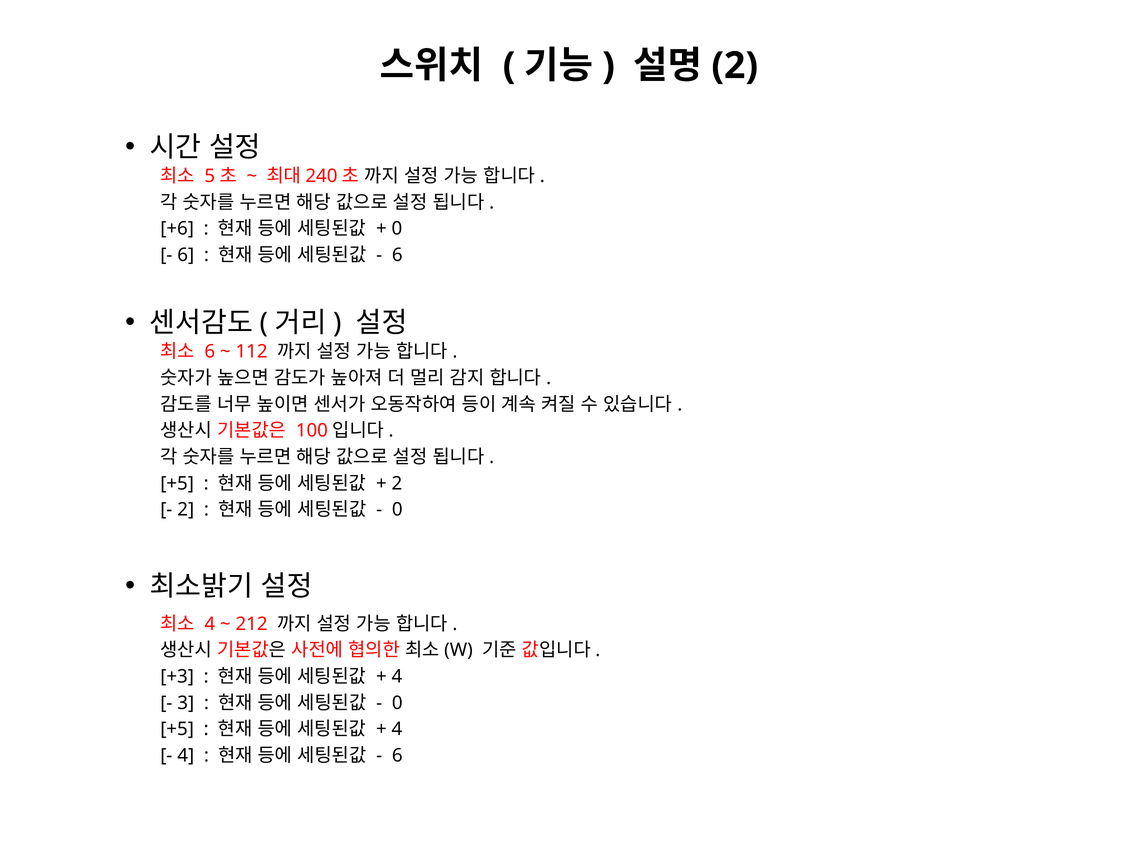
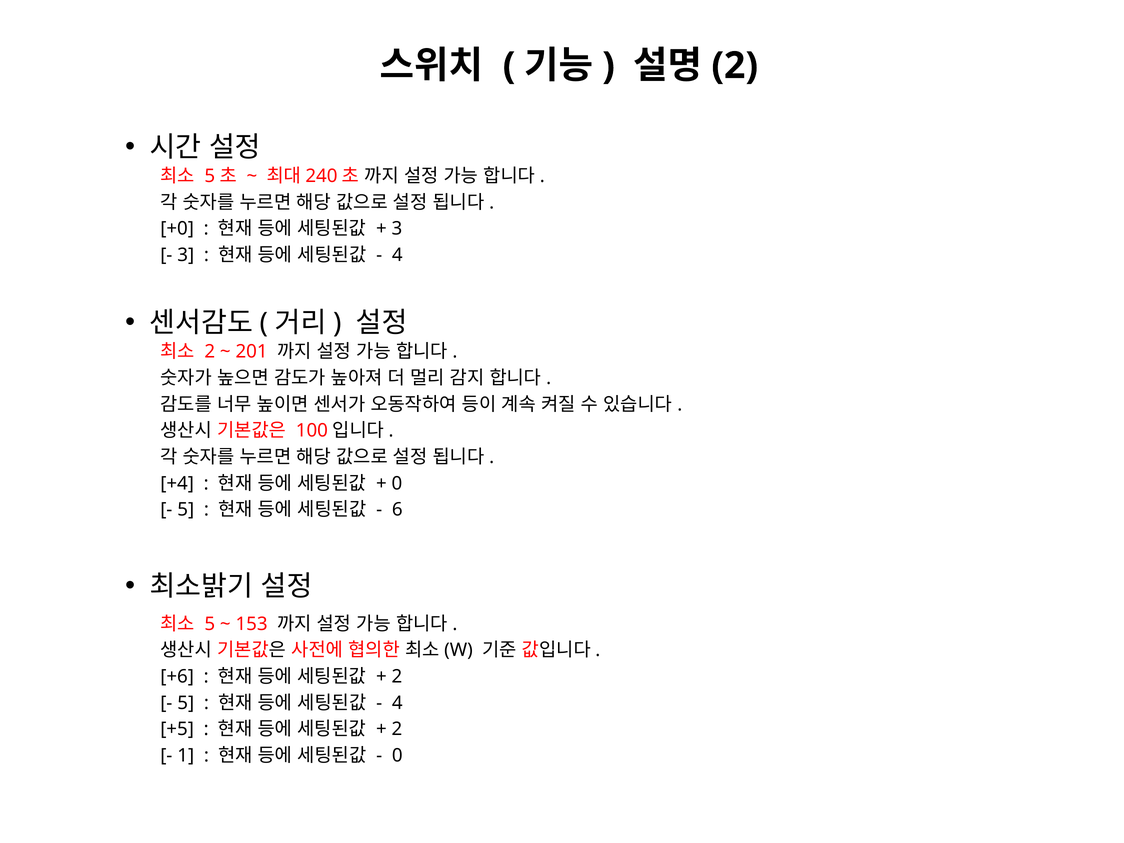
+6: +6 -> +0 (177, 229)
0: 0 -> 3 (397, 229)
6: 6 -> 3 (186, 255)
6: 6 -> 4 (397, 255)
6: 6 -> 2 (210, 352)
112: 112 -> 201 (252, 352)
+5: +5 -> +4 (177, 483)
2: 2 -> 0 (397, 483)
2: 2 -> 5 (186, 510)
0: 0 -> 6 (397, 510)
4: 4 -> 5 (210, 624)
212: 212 -> 153 (252, 624)
+3: +3 -> +6 (177, 677)
4: 4 -> 2 (397, 677)
3: 3 -> 5 (186, 703)
0: 0 -> 4 (397, 703)
4: 4 -> 2 (397, 729)
4: 4 -> 1 (186, 756)
6: 6 -> 0 (397, 756)
